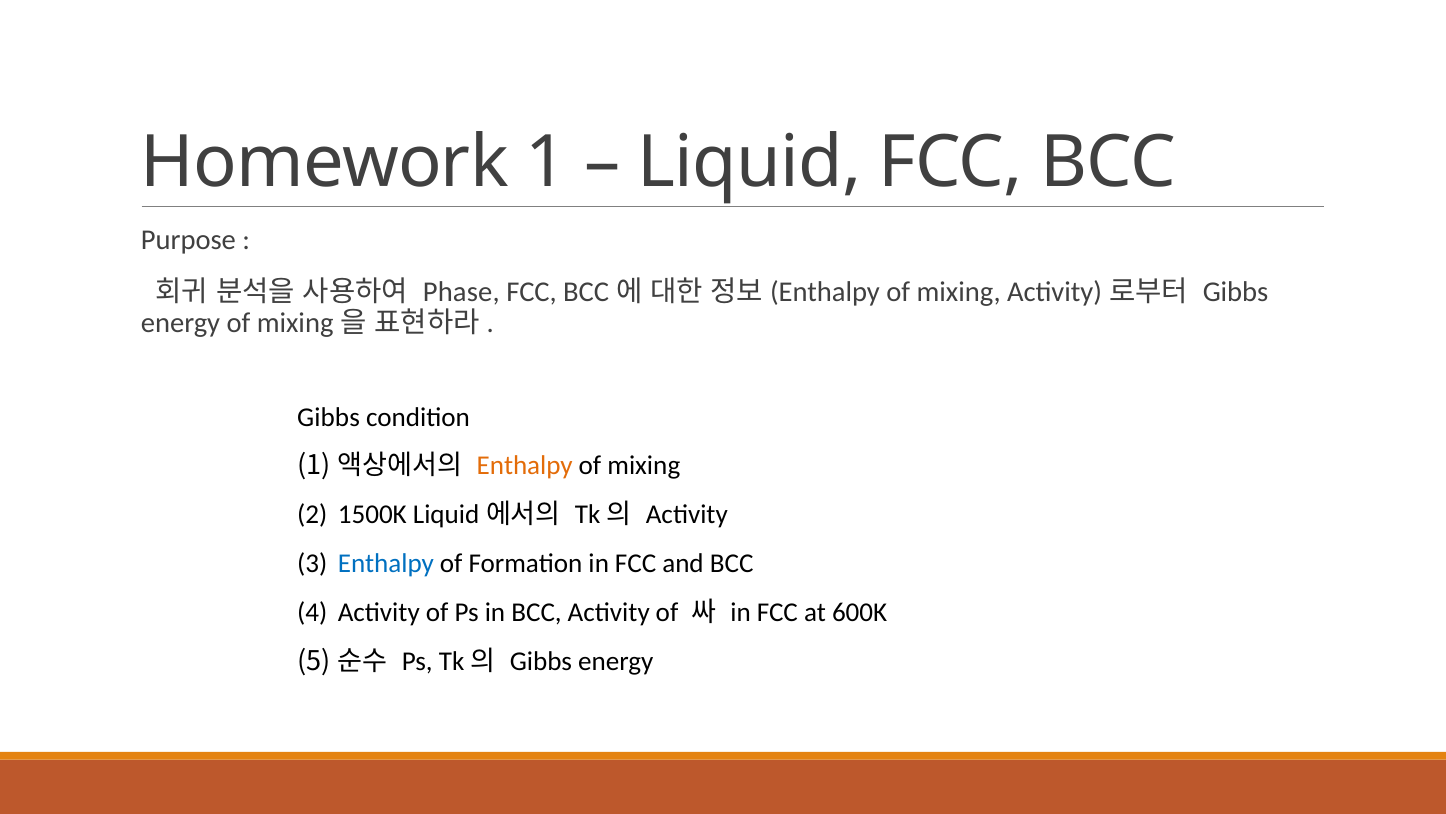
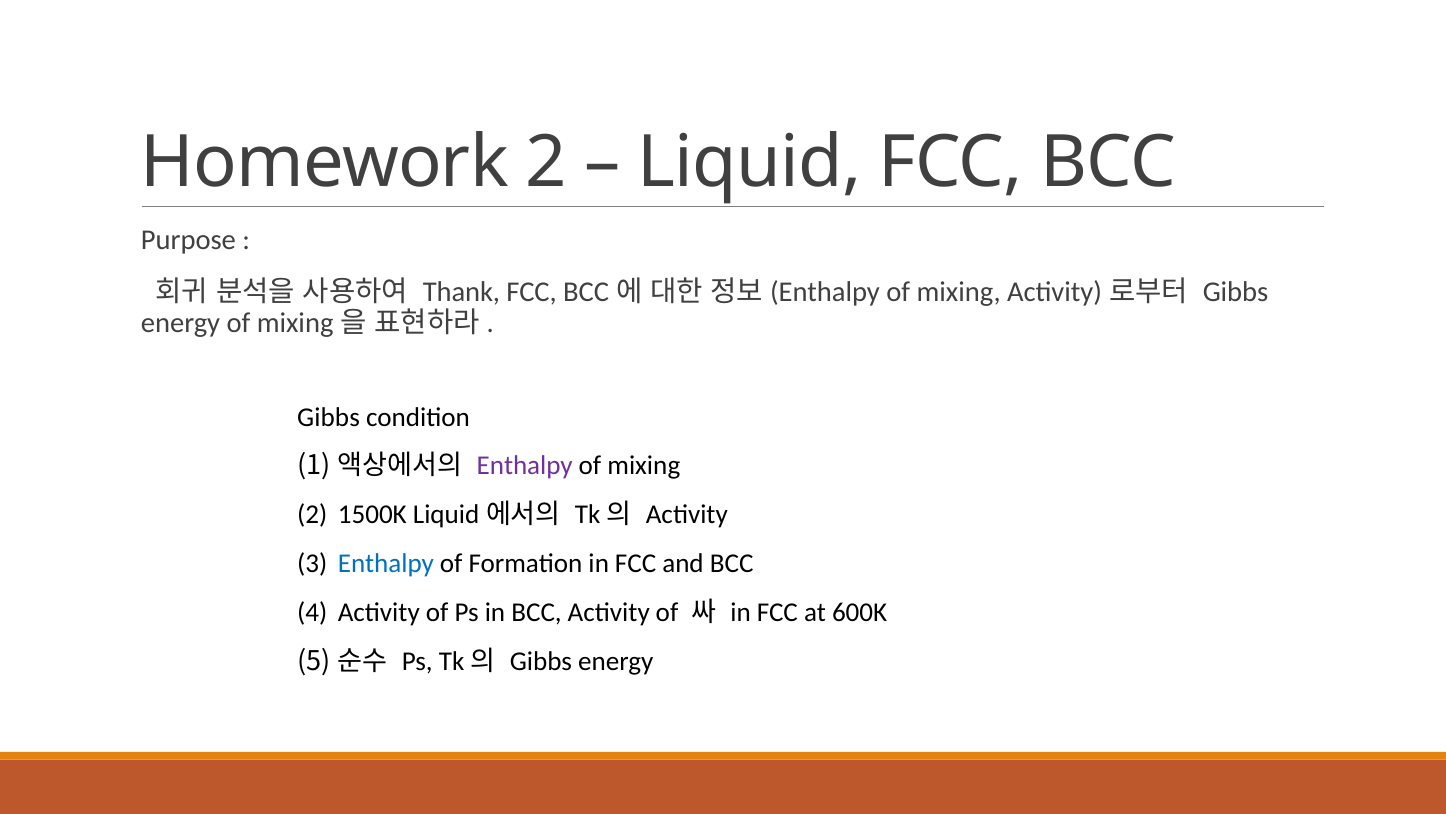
Homework 1: 1 -> 2 (547, 162)
Phase: Phase -> Thank (461, 292)
Enthalpy colour: orange -> purple (525, 466)
